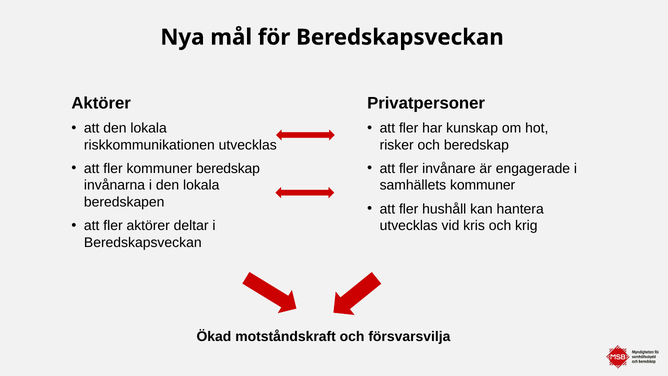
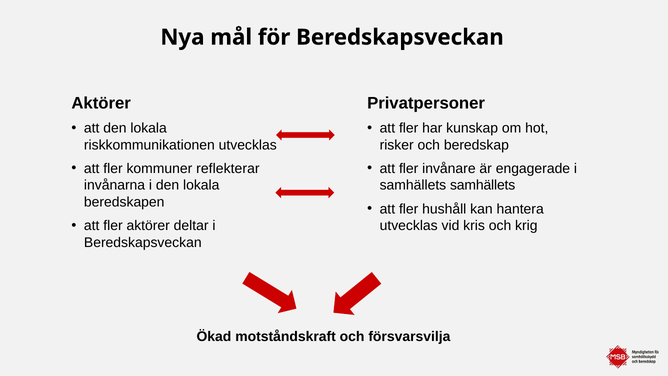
kommuner beredskap: beredskap -> reflekterar (228, 169)
samhällets kommuner: kommuner -> samhällets (483, 185)
